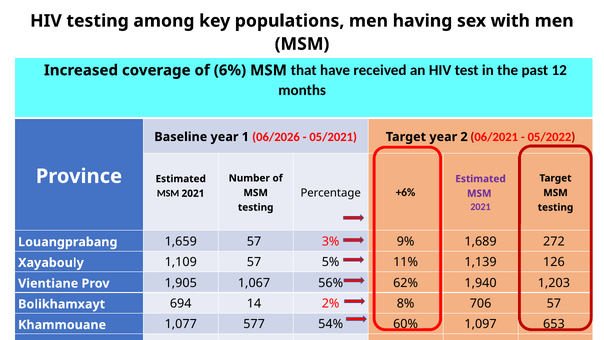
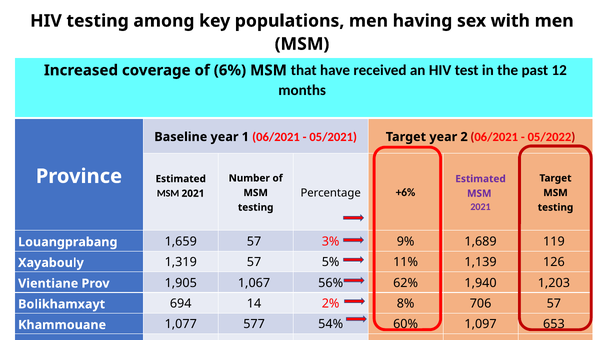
1 06/2026: 06/2026 -> 06/2021 (276, 137)
272: 272 -> 119 (554, 241)
1,109: 1,109 -> 1,319 (181, 262)
